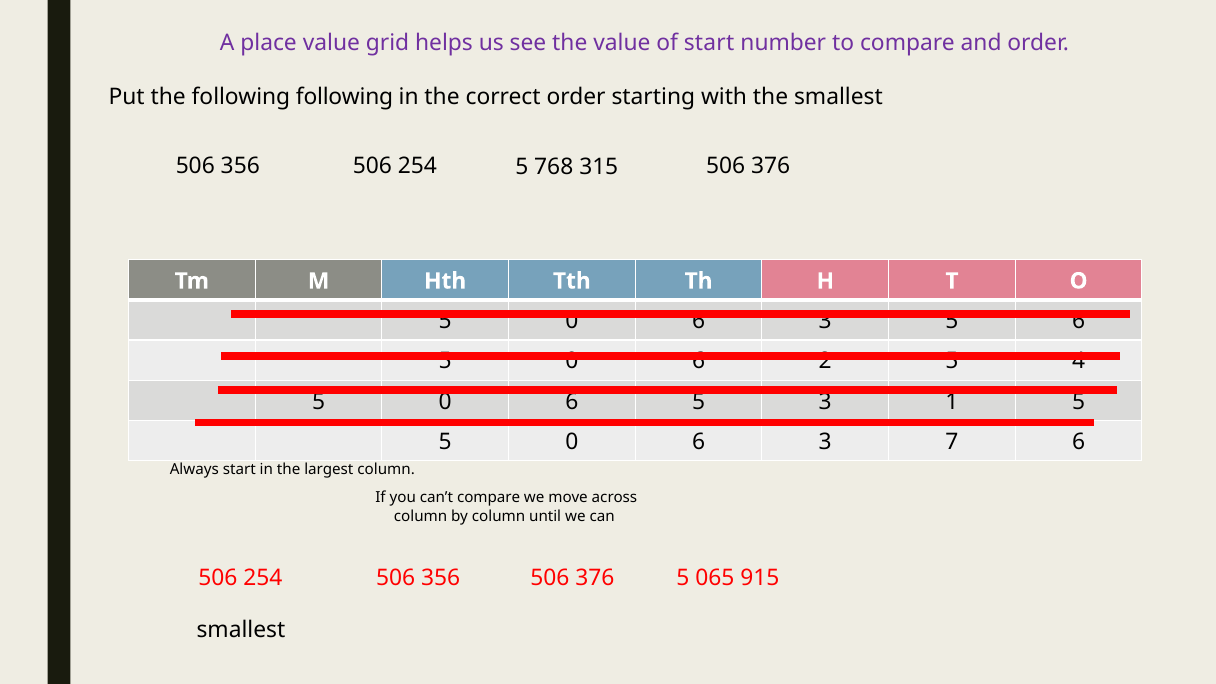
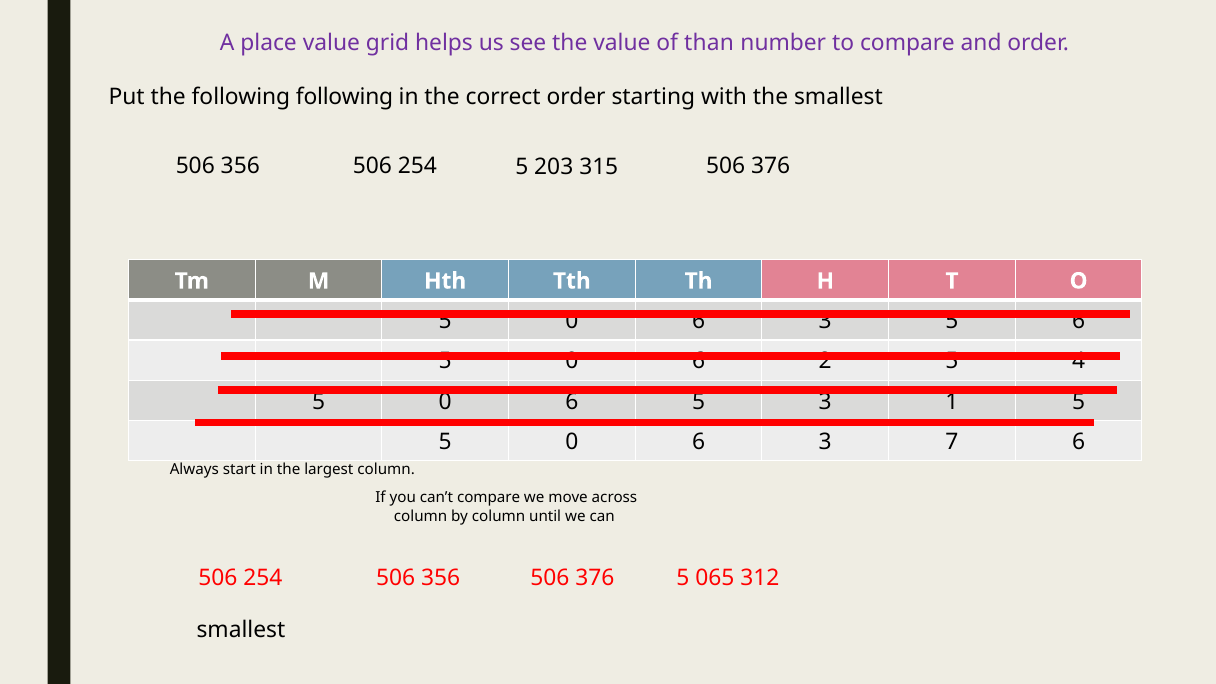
of start: start -> than (709, 43)
768: 768 -> 203 (554, 167)
915: 915 -> 312 (760, 578)
